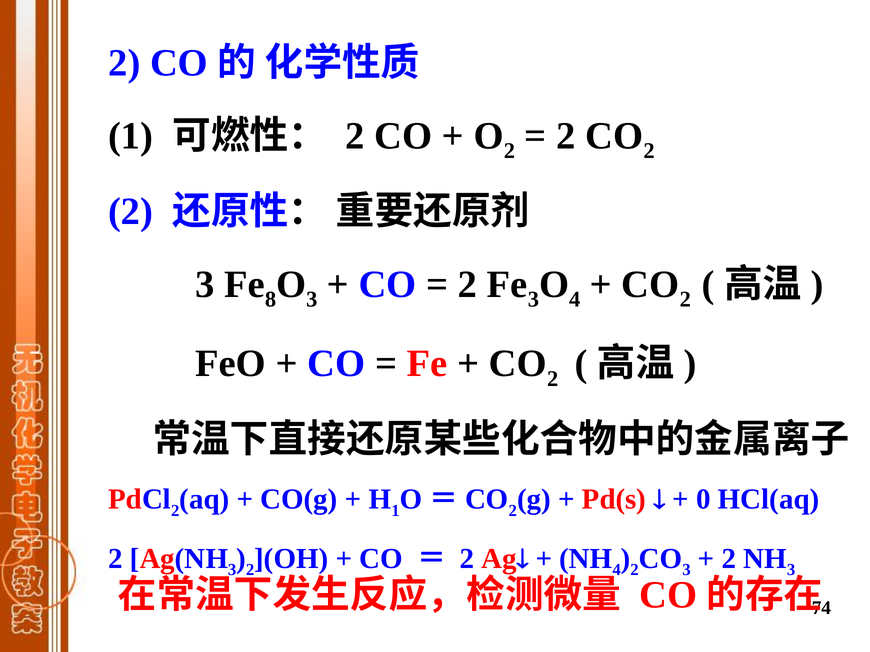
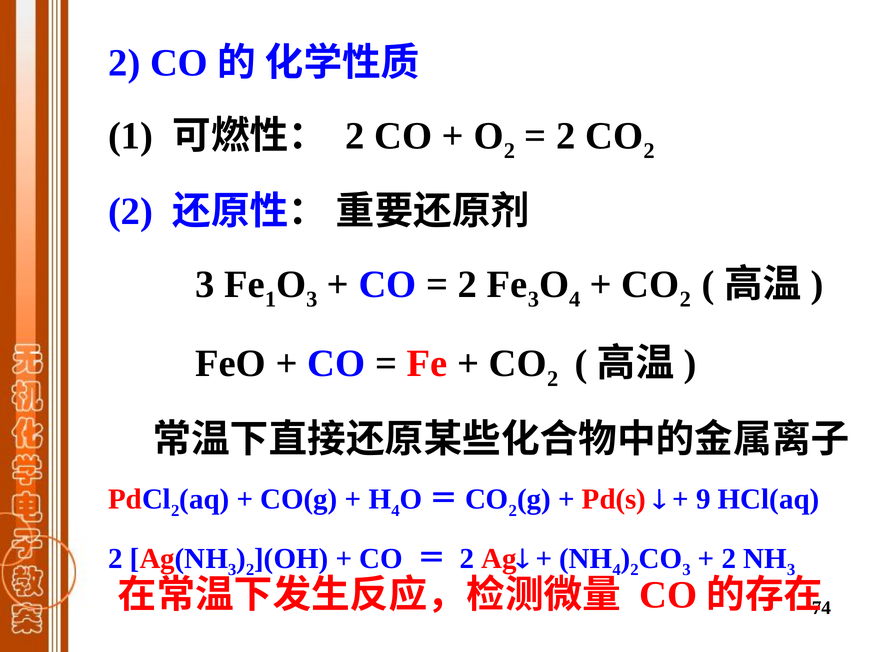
Fe 8: 8 -> 1 (271, 300)
1: 1 -> 4 (395, 511)
0: 0 -> 9 (703, 500)
